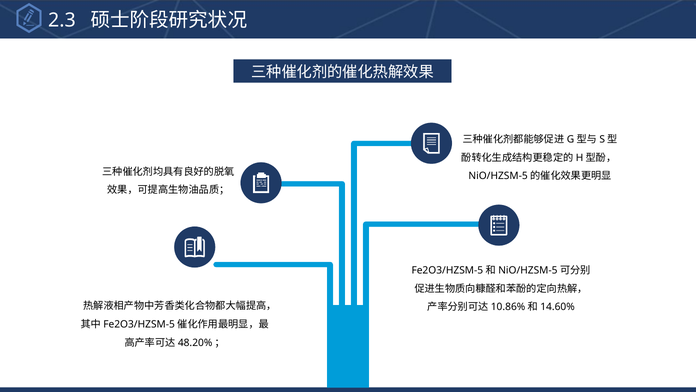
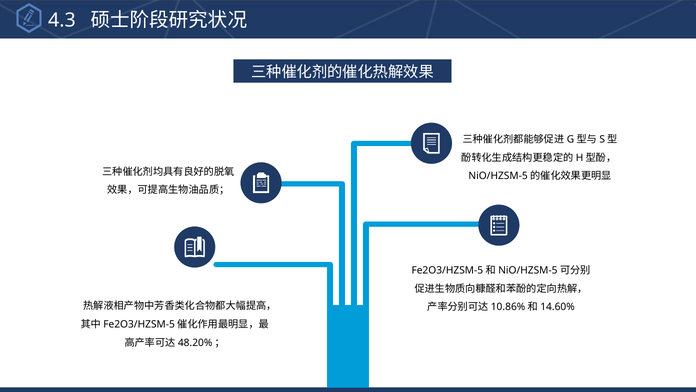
2.3: 2.3 -> 4.3 (62, 20)
